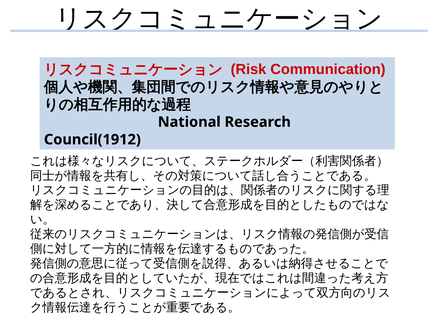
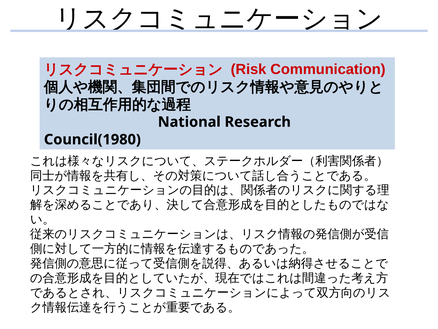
Council(1912: Council(1912 -> Council(1980 (92, 139)
